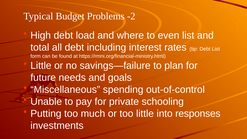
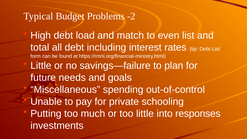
where: where -> match (130, 35)
